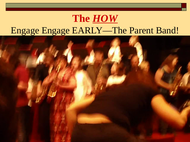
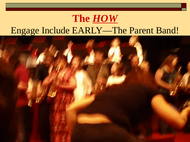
Engage Engage: Engage -> Include (56, 30)
